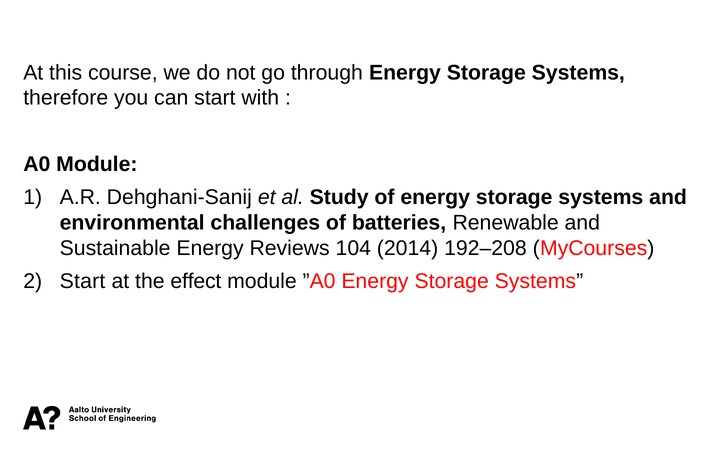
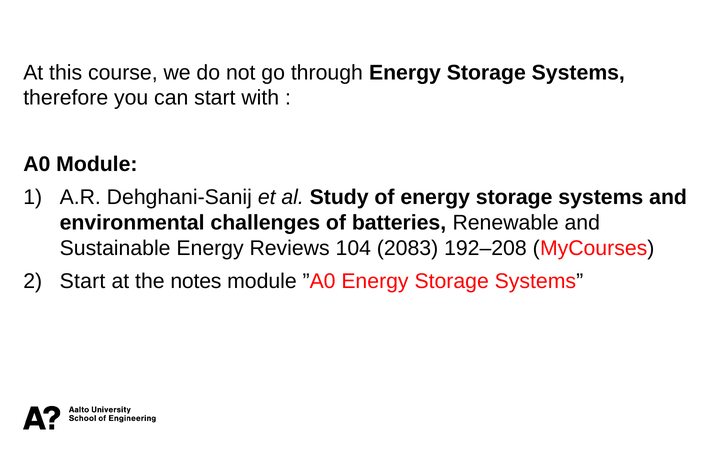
2014: 2014 -> 2083 (408, 248)
effect: effect -> notes (196, 281)
